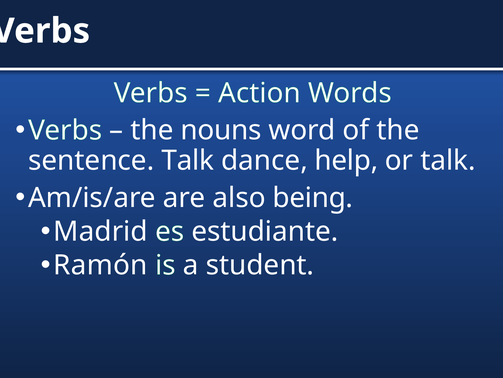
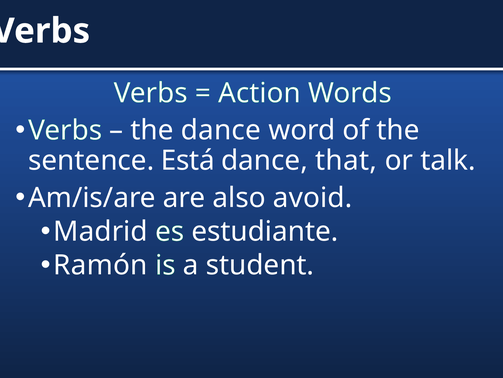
the nouns: nouns -> dance (221, 130)
sentence Talk: Talk -> Está (188, 160)
help: help -> that (346, 160)
being: being -> avoid (313, 197)
